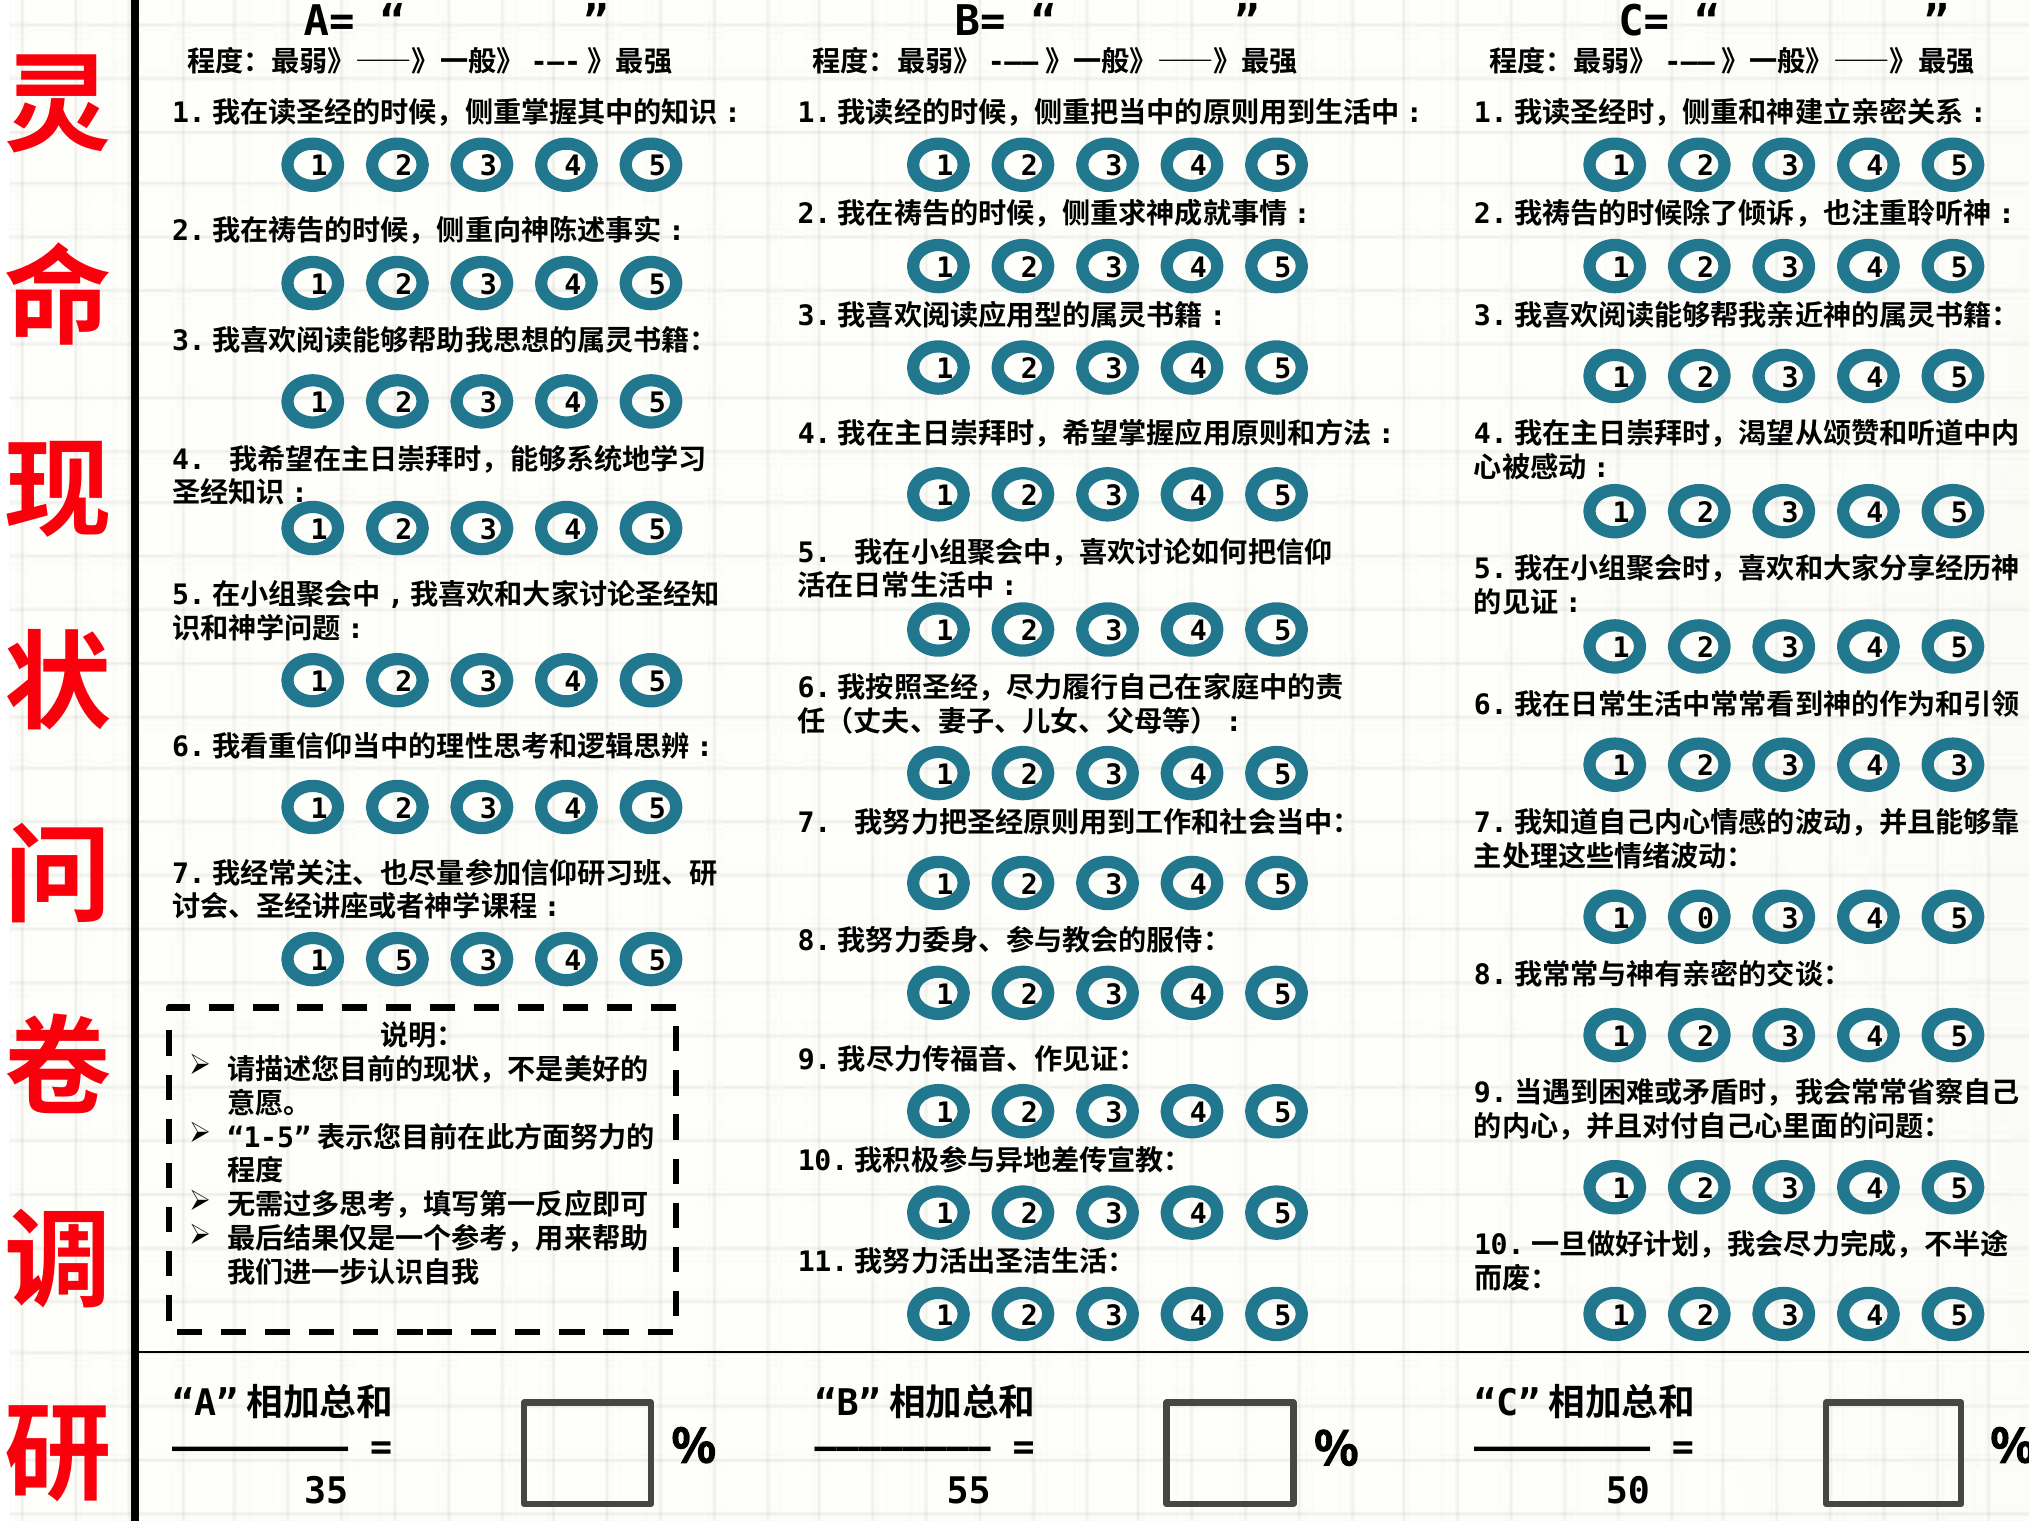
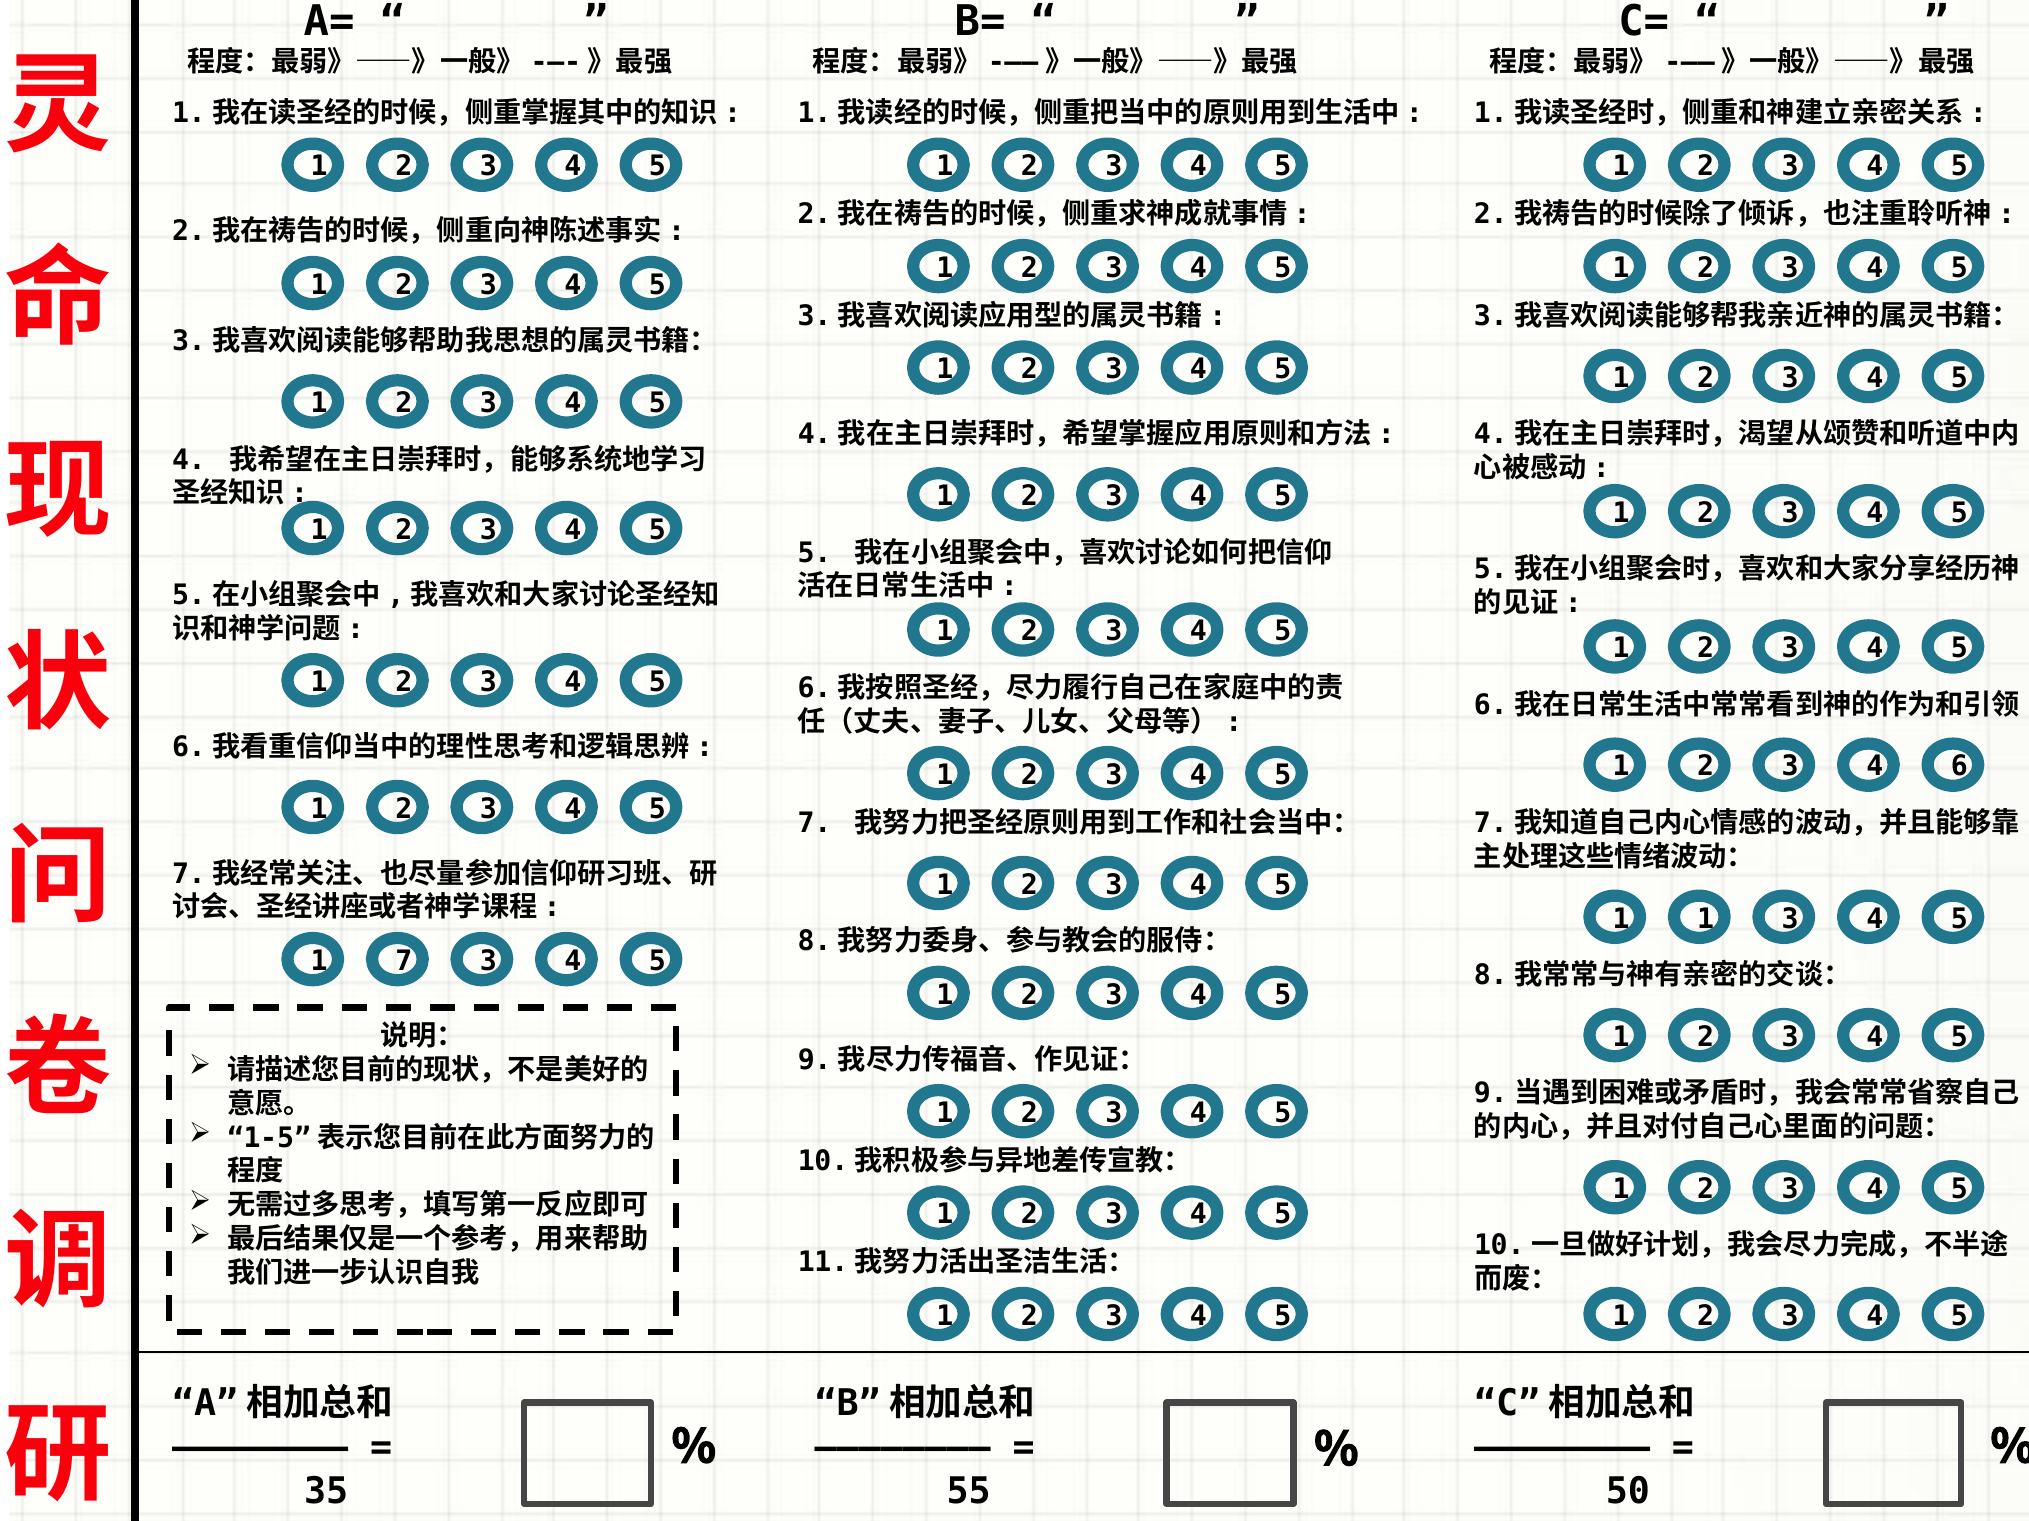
4 3: 3 -> 6 (1959, 767)
1 0: 0 -> 1 (1706, 919)
1 5: 5 -> 7 (404, 961)
